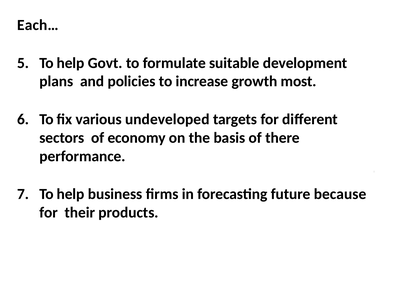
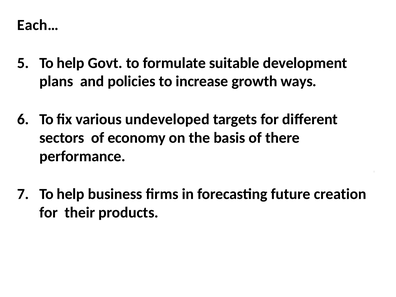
most: most -> ways (299, 81)
because: because -> creation (340, 194)
